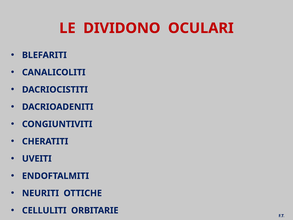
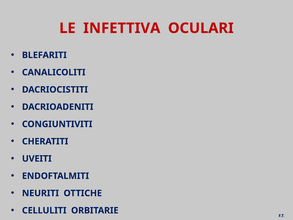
DIVIDONO: DIVIDONO -> INFETTIVA (122, 28)
